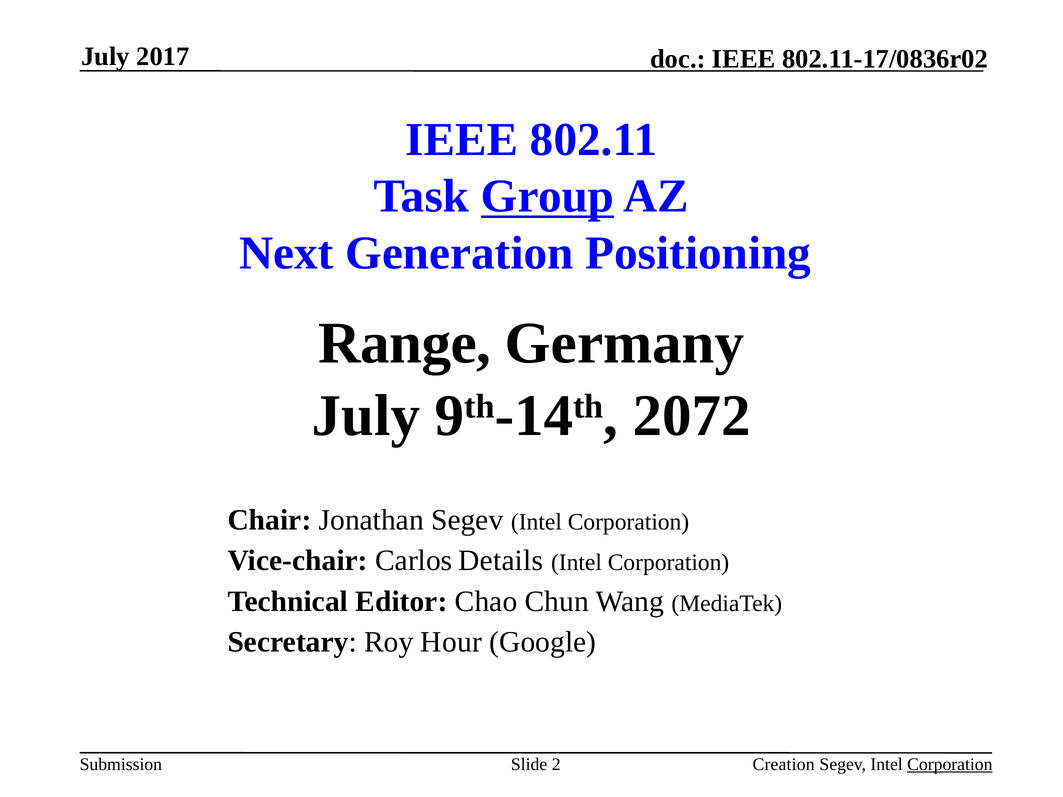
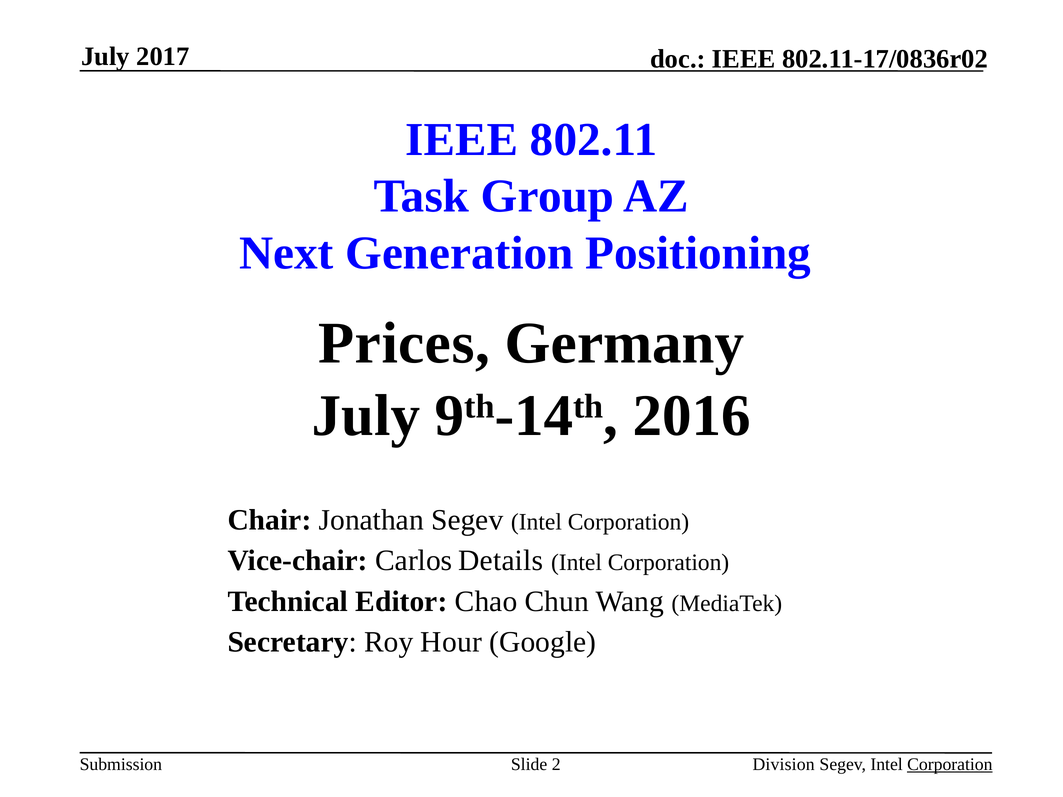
Group underline: present -> none (548, 196)
Range: Range -> Prices (404, 343)
2072: 2072 -> 2016 (692, 416)
Creation: Creation -> Division (784, 765)
